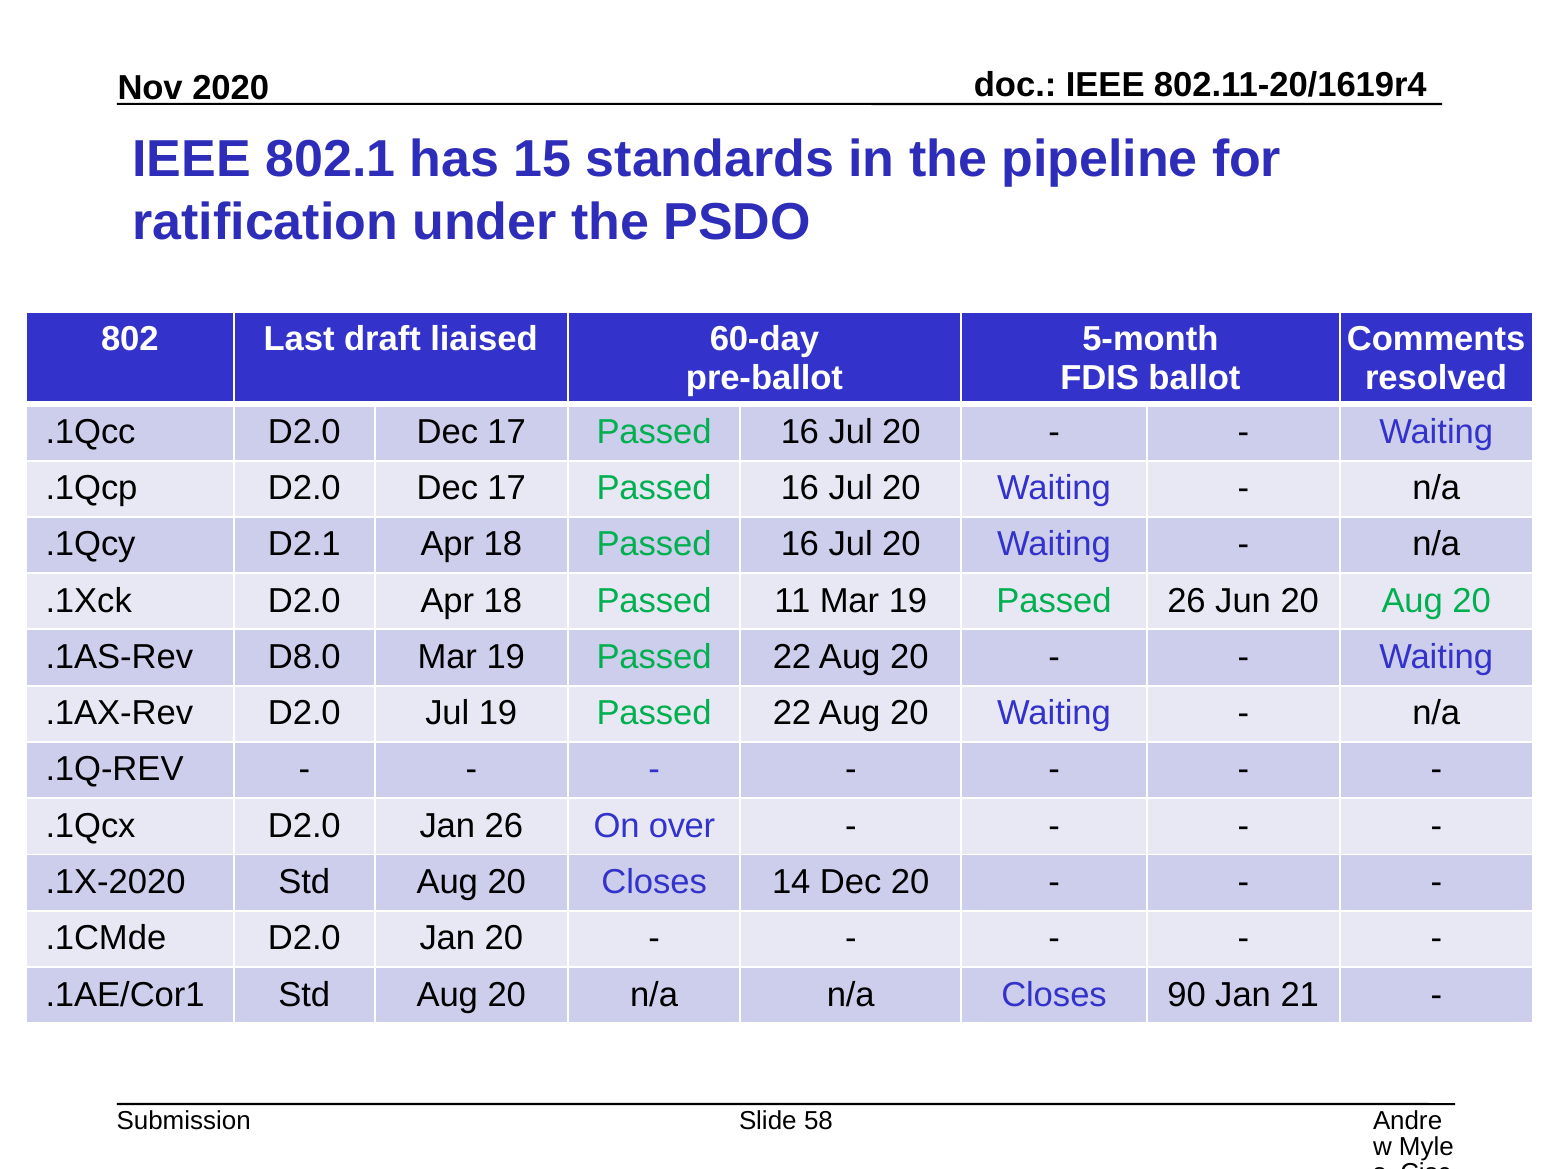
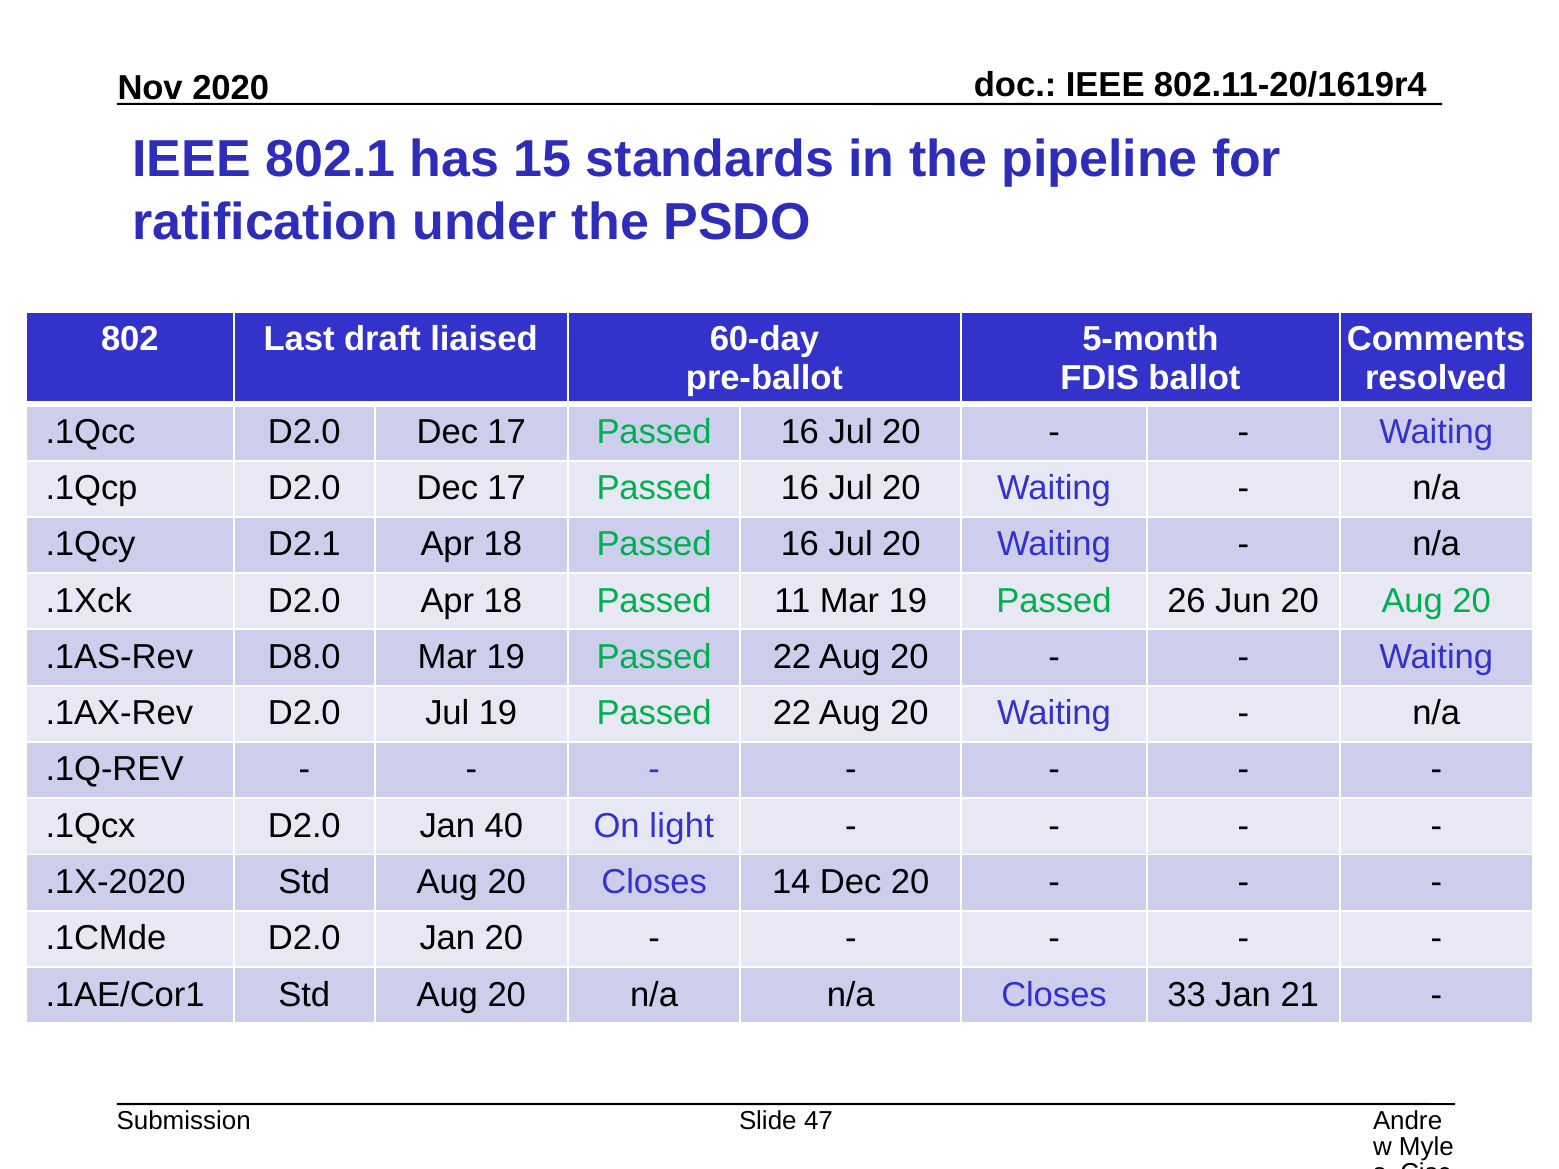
Jan 26: 26 -> 40 (504, 826)
over: over -> light (682, 826)
90: 90 -> 33 (1187, 995)
58: 58 -> 47 (818, 1121)
